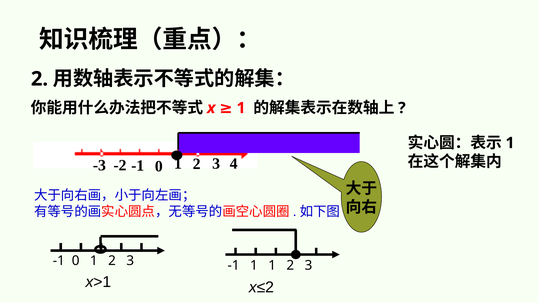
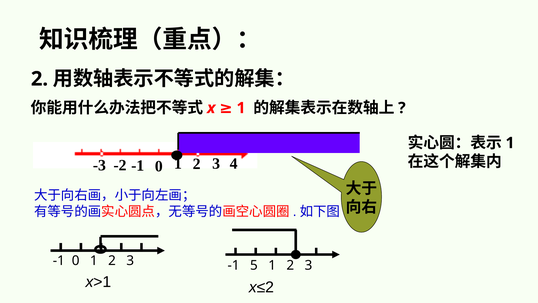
-1 1: 1 -> 5 (254, 265)
